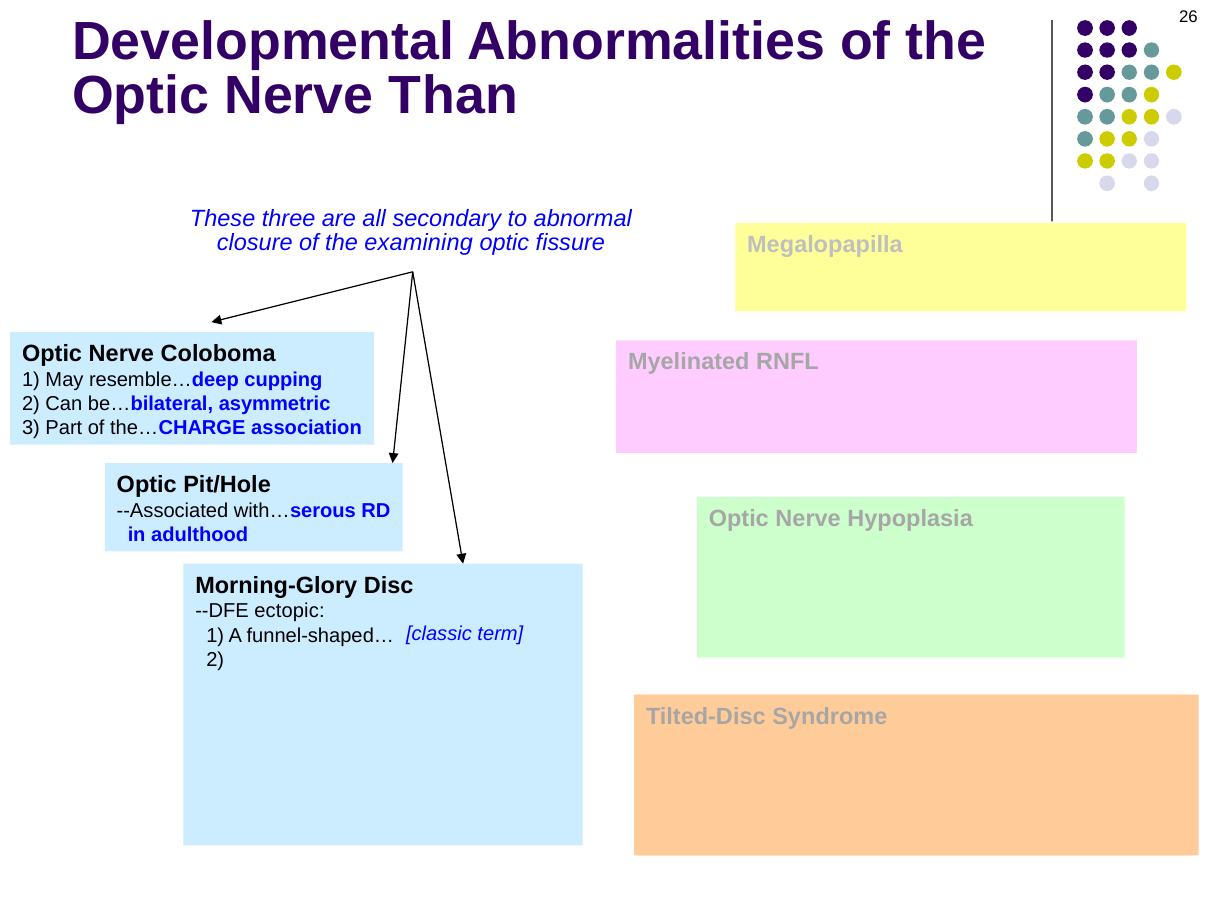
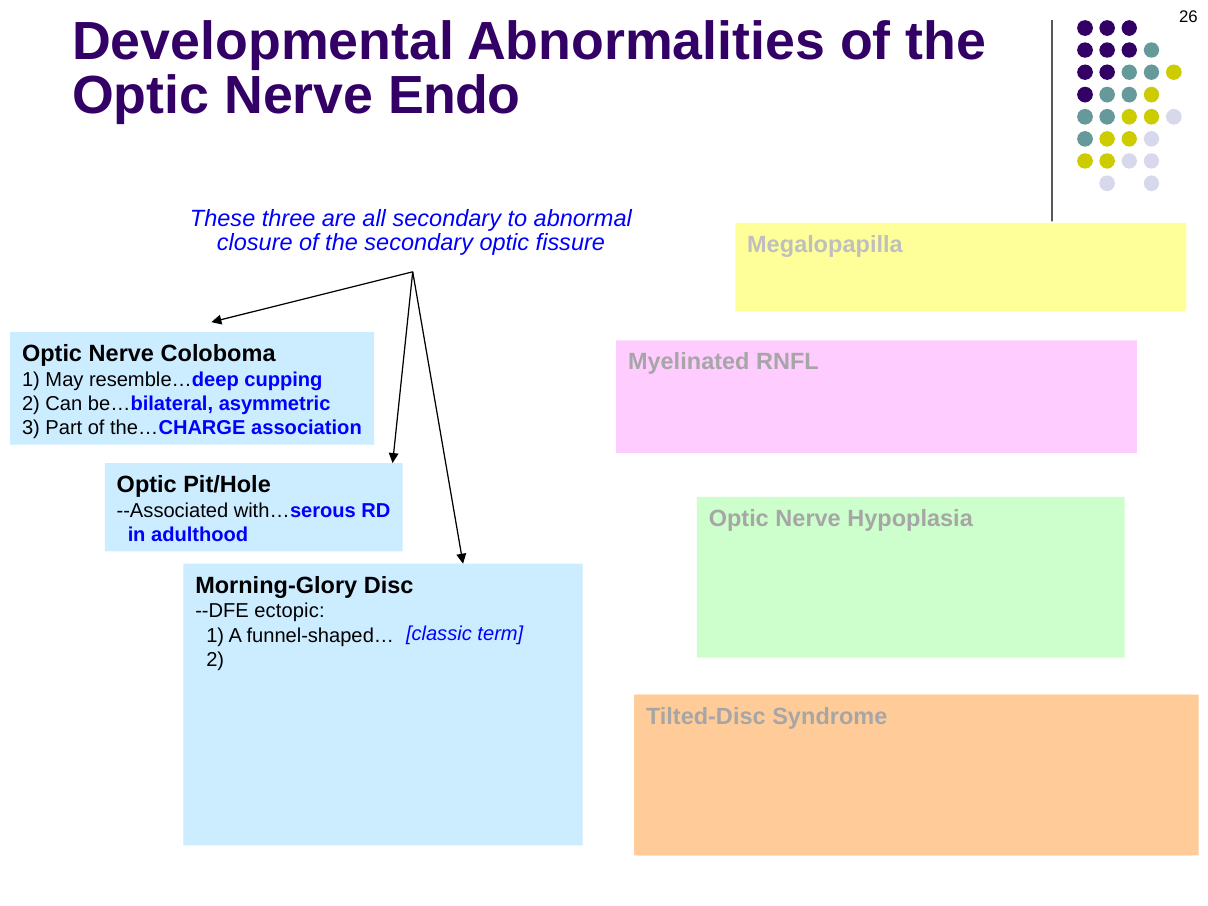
Than: Than -> Endo (454, 96)
the examining: examining -> secondary (419, 243)
